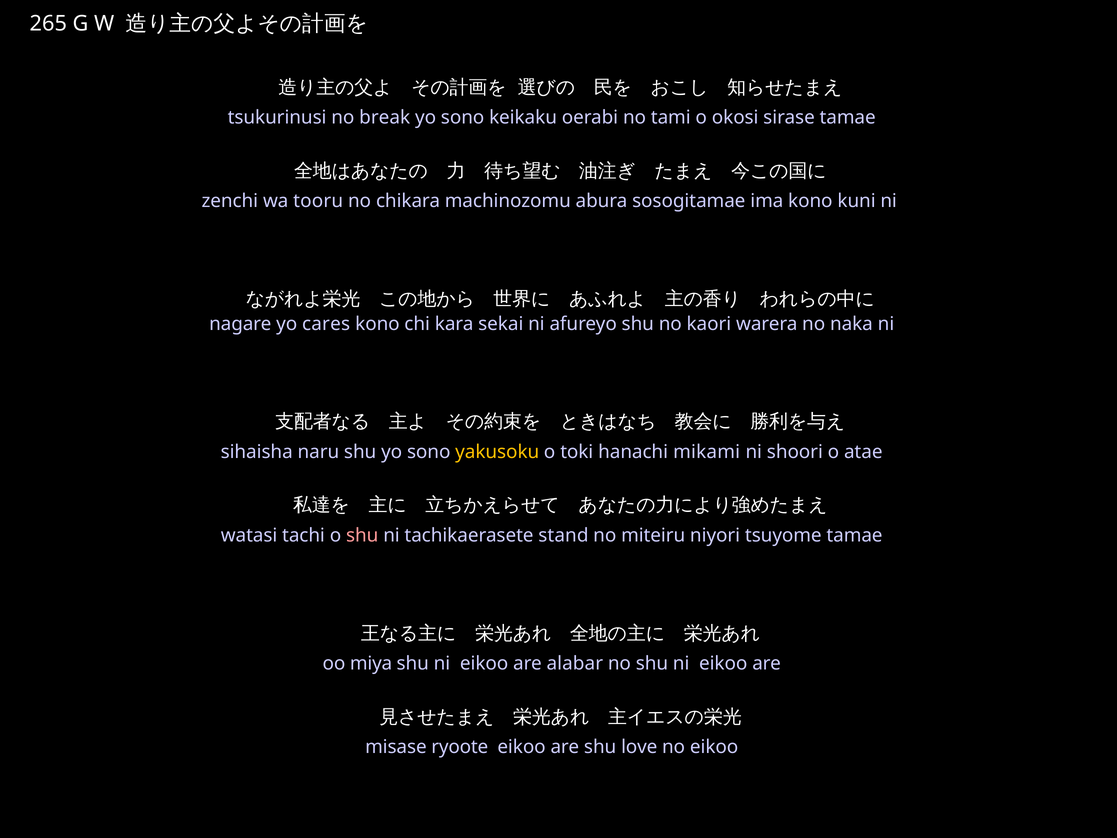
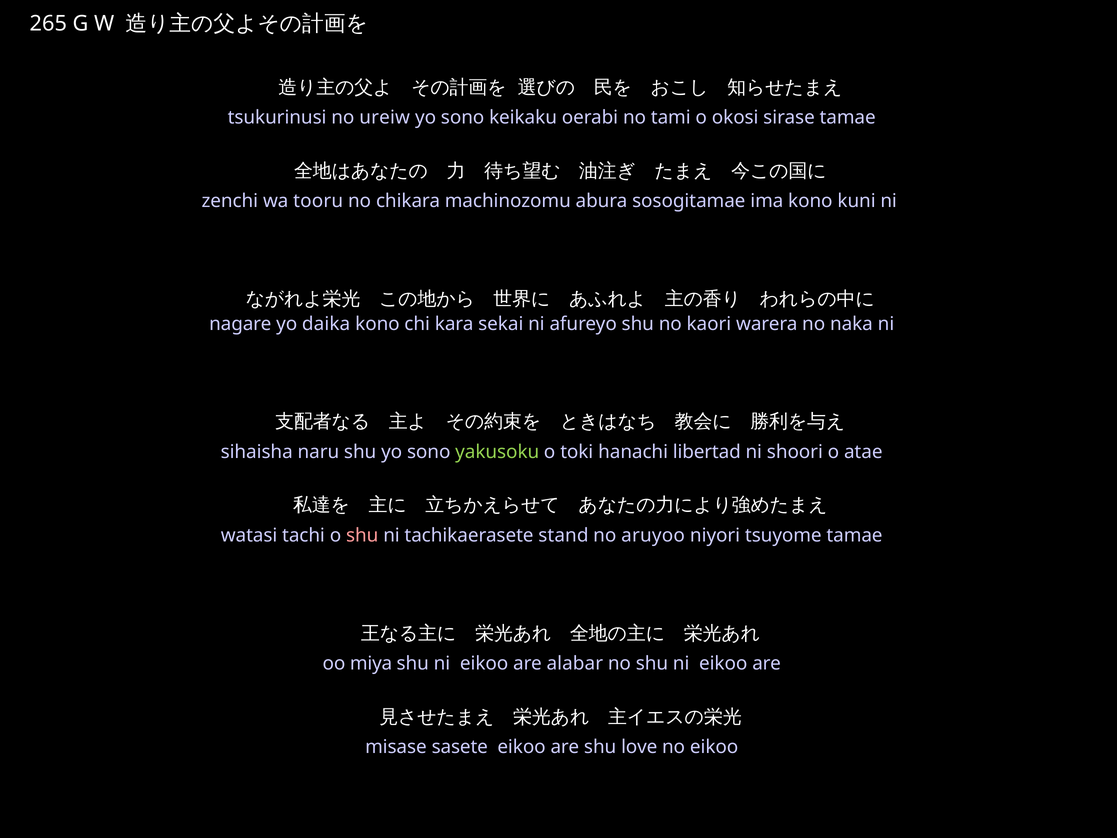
break: break -> ureiw (385, 118)
cares: cares -> daika (326, 324)
yakusoku colour: yellow -> light green (497, 452)
mikami: mikami -> libertad (707, 452)
miteiru: miteiru -> aruyoo (653, 535)
ryoote: ryoote -> sasete (460, 747)
